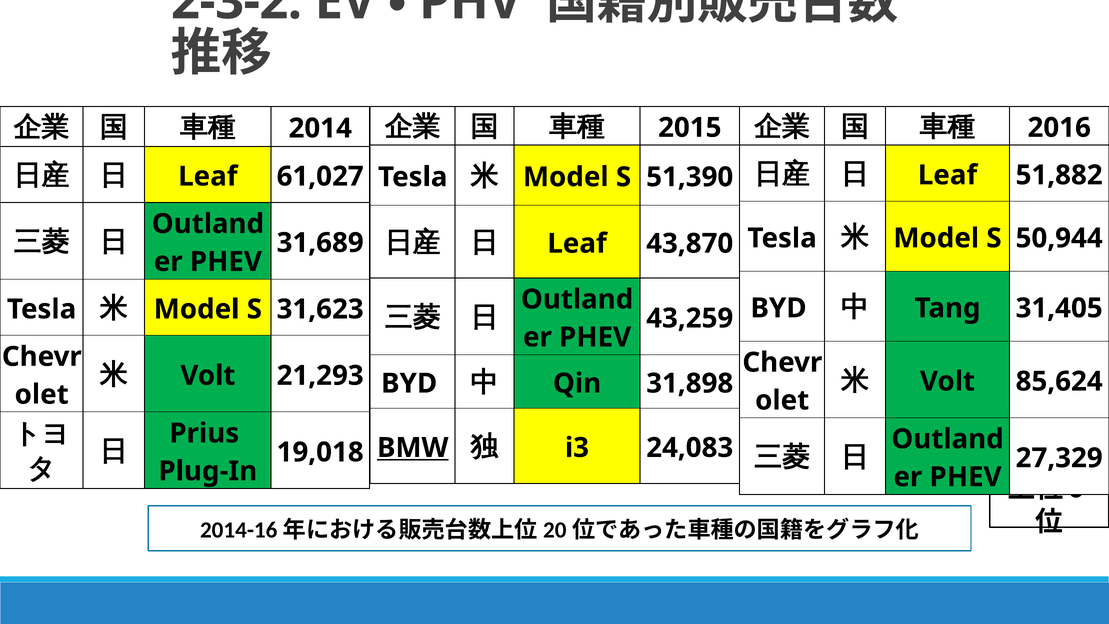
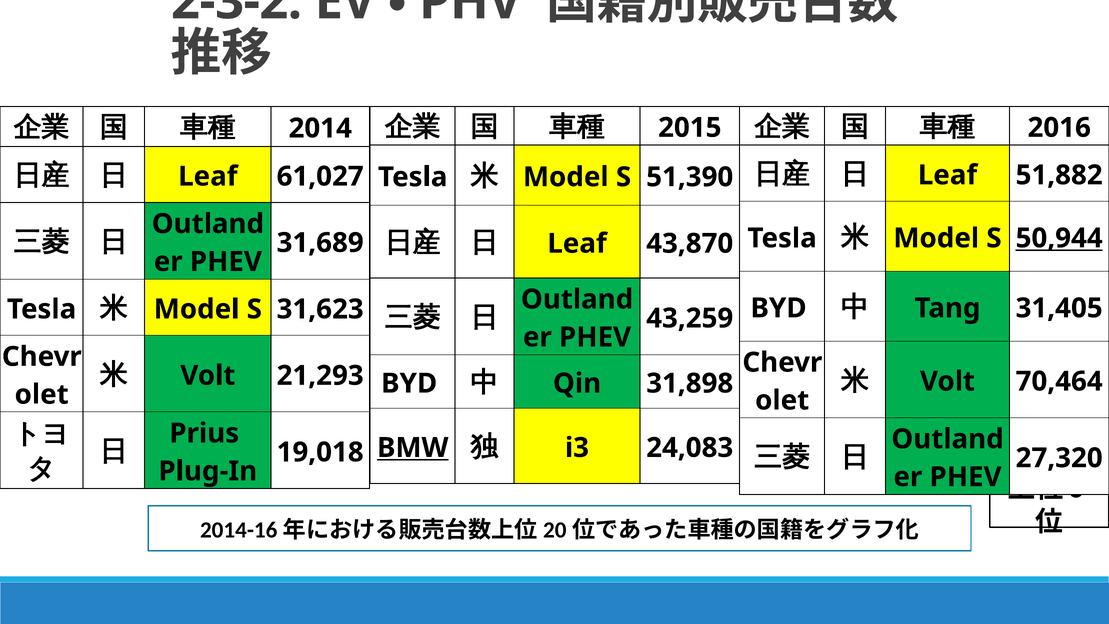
50,944 underline: none -> present (1059, 238)
85,624: 85,624 -> 70,464 (1059, 381)
27,329: 27,329 -> 27,320 (1059, 458)
